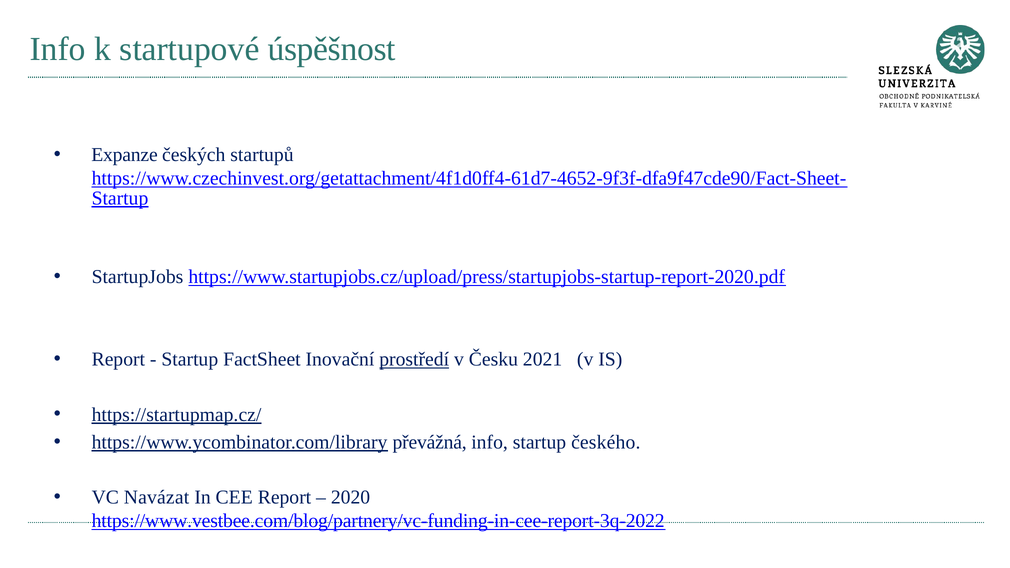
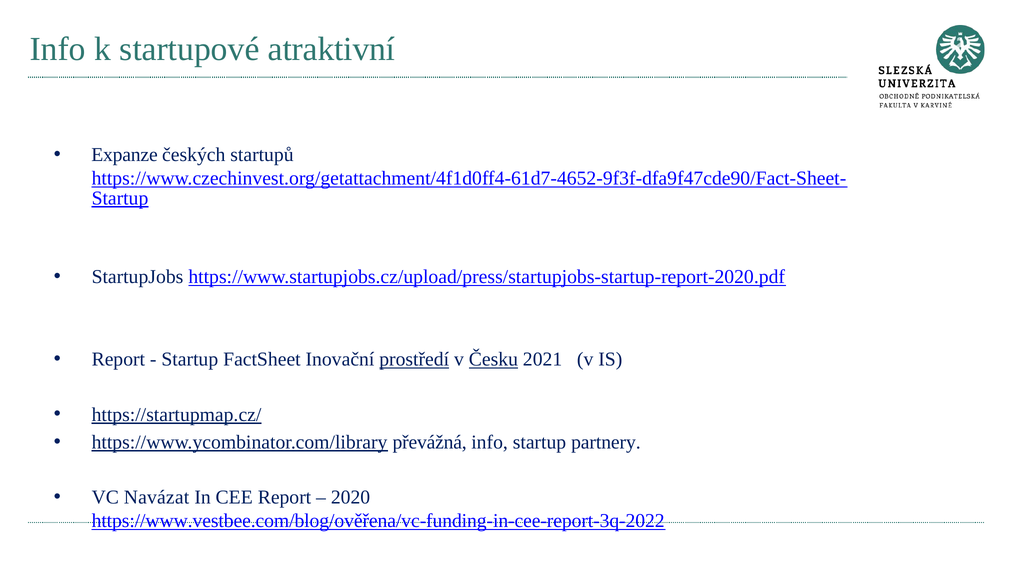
úspěšnost: úspěšnost -> atraktivní (332, 49)
Česku underline: none -> present (493, 360)
českého: českého -> partnery (606, 442)
https://www.vestbee.com/blog/partnery/vc-funding-in-cee-report-3q-2022: https://www.vestbee.com/blog/partnery/vc-funding-in-cee-report-3q-2022 -> https://www.vestbee.com/blog/ověřena/vc-funding-in-cee-report-3q-2022 (378, 521)
